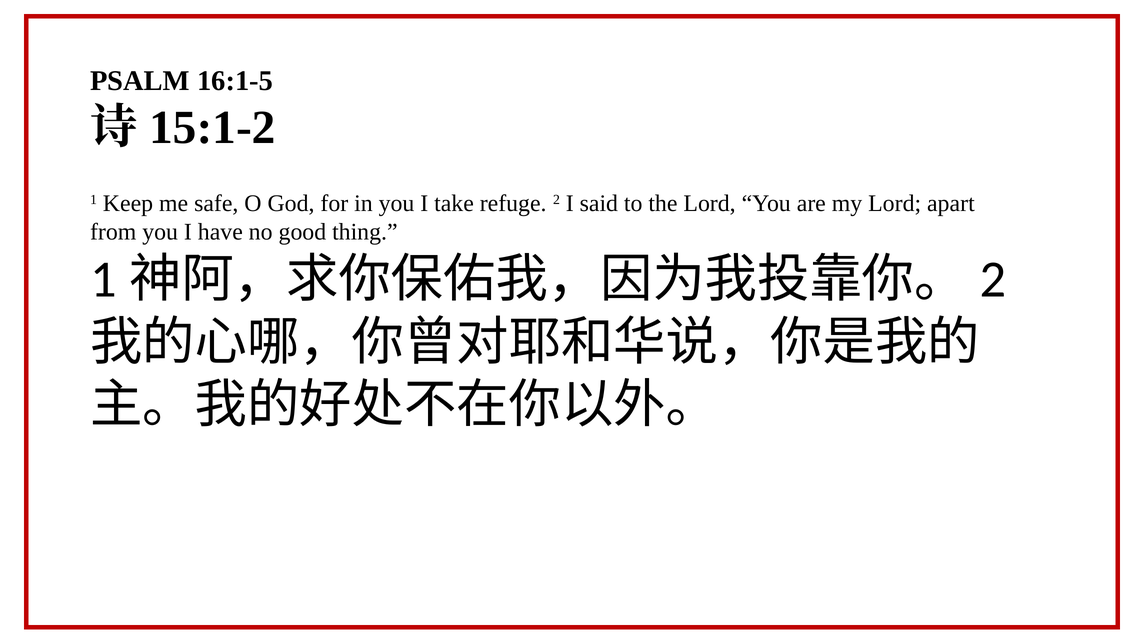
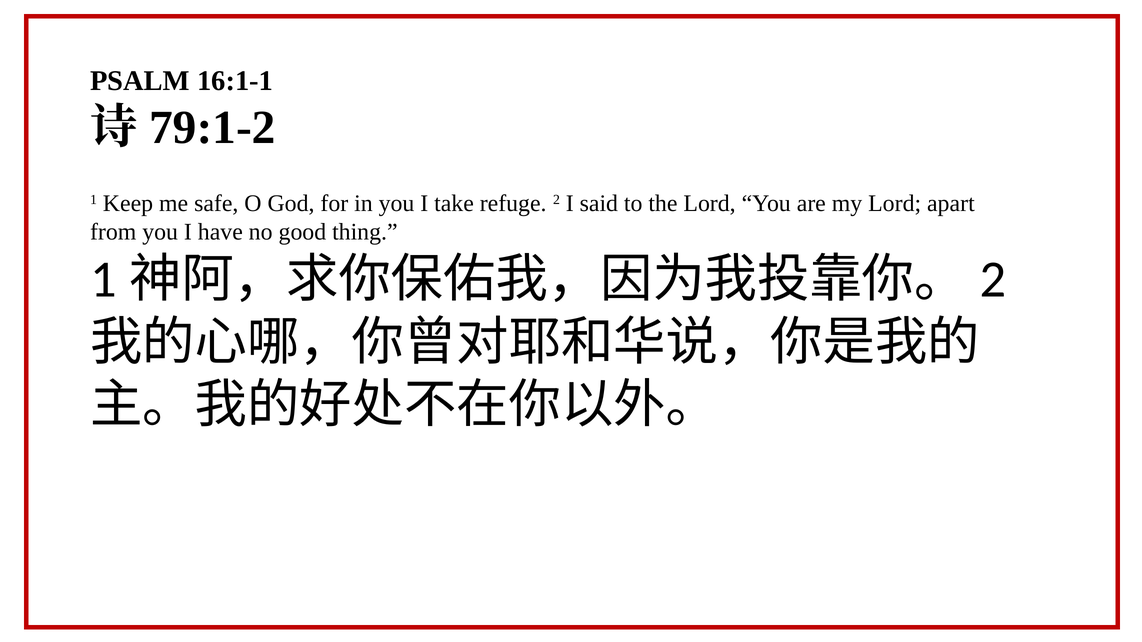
16:1-5: 16:1-5 -> 16:1-1 (235, 81)
15:1-2: 15:1-2 -> 79:1-2 (212, 128)
